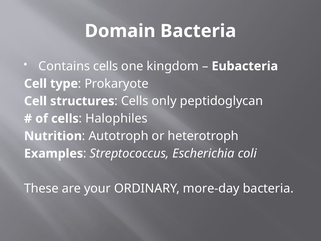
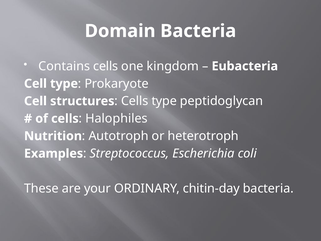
Cells only: only -> type (164, 101)
more-day: more-day -> chitin-day (211, 188)
